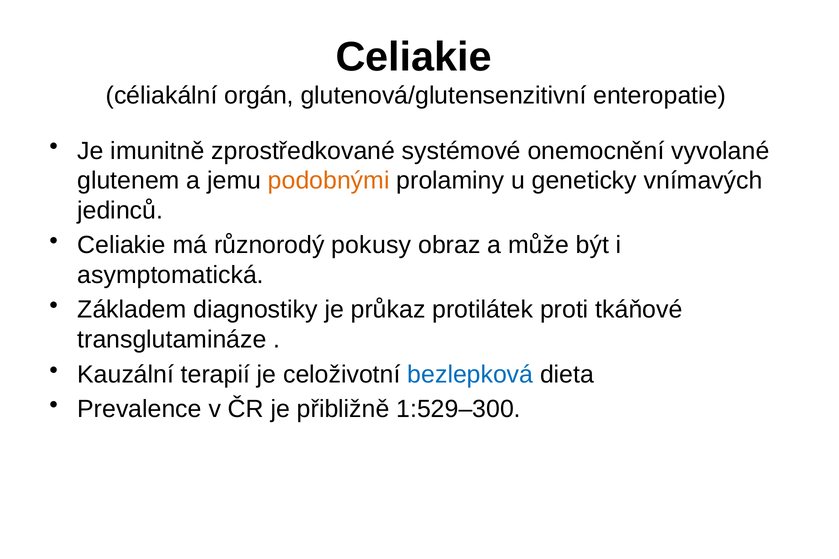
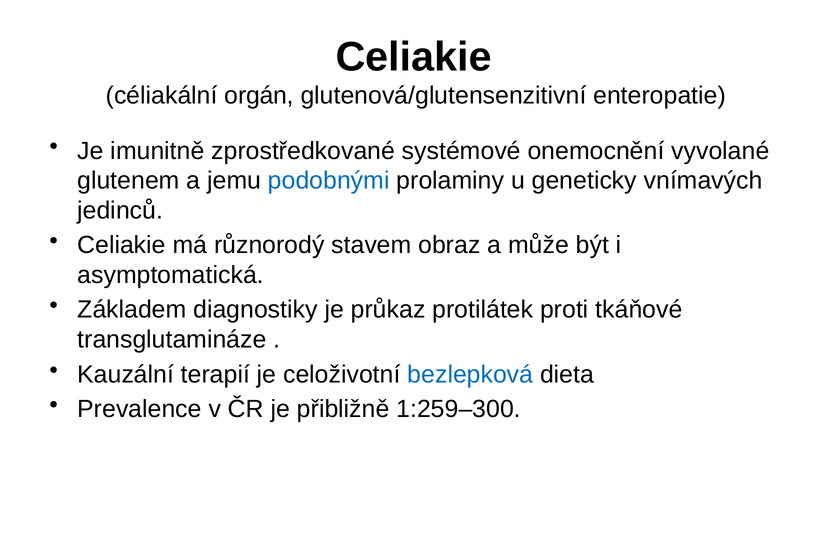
podobnými colour: orange -> blue (329, 181)
pokusy: pokusy -> stavem (371, 245)
1:529–300: 1:529–300 -> 1:259–300 (459, 409)
